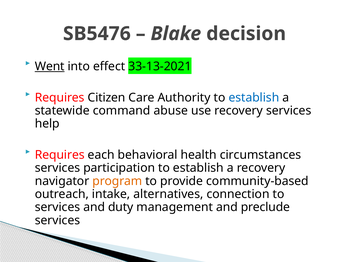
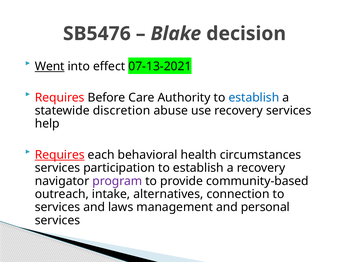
33-13-2021: 33-13-2021 -> 07-13-2021 (160, 66)
Citizen: Citizen -> Before (107, 97)
command: command -> discretion (122, 111)
Requires underline: none -> present (60, 155)
program colour: orange -> purple (117, 181)
duty: duty -> laws (121, 207)
preclude: preclude -> personal (265, 207)
